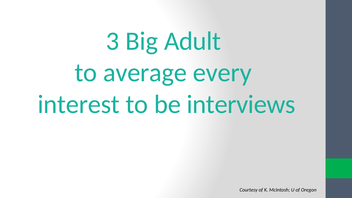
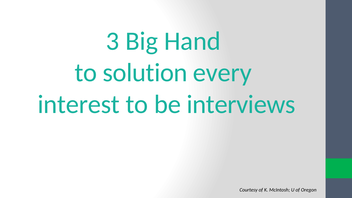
Adult: Adult -> Hand (192, 41)
average: average -> solution (145, 73)
